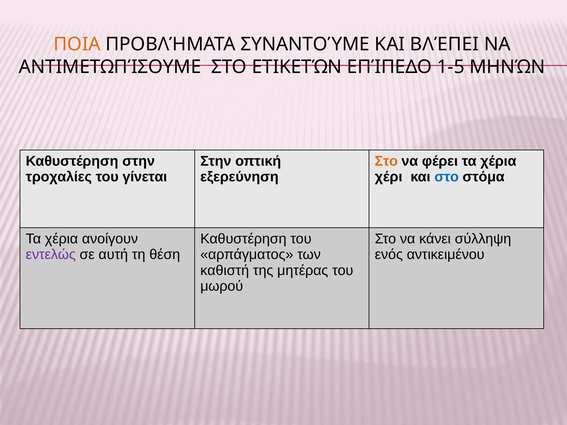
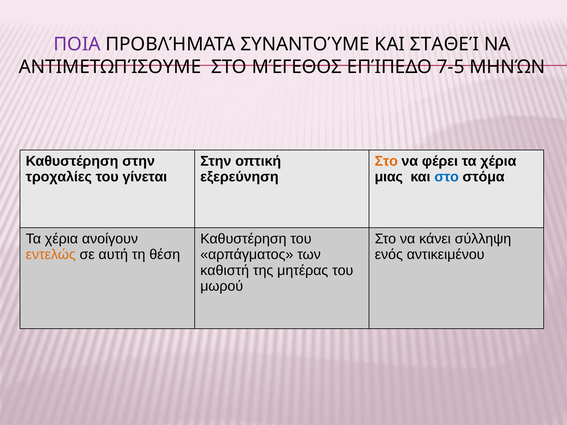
ΠΟΙΑ colour: orange -> purple (77, 44)
ΒΛΈΠΕΙ: ΒΛΈΠΕΙ -> ΣΤΑΘΕΊ (444, 44)
ΕΤΙΚΕΤΏΝ: ΕΤΙΚΕΤΏΝ -> ΜΈΓΕΘΟΣ (297, 67)
1-5: 1-5 -> 7-5 (451, 67)
χέρι: χέρι -> μιας (389, 177)
εντελώς colour: purple -> orange (51, 255)
